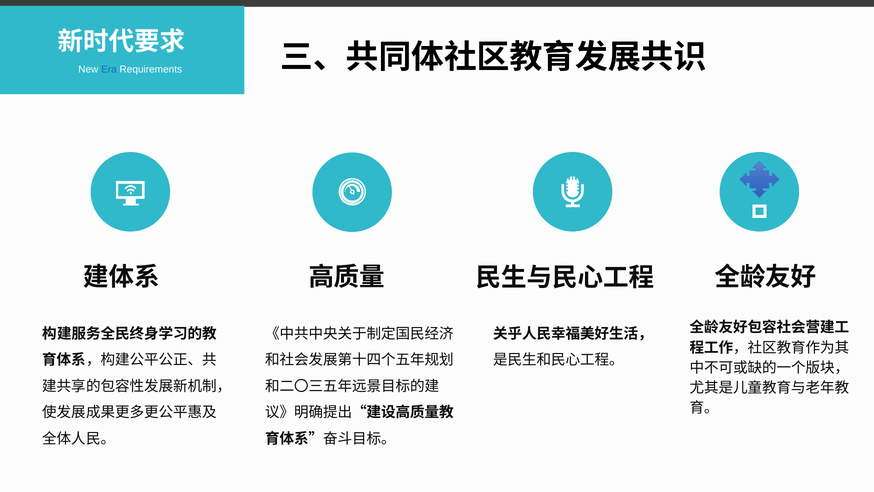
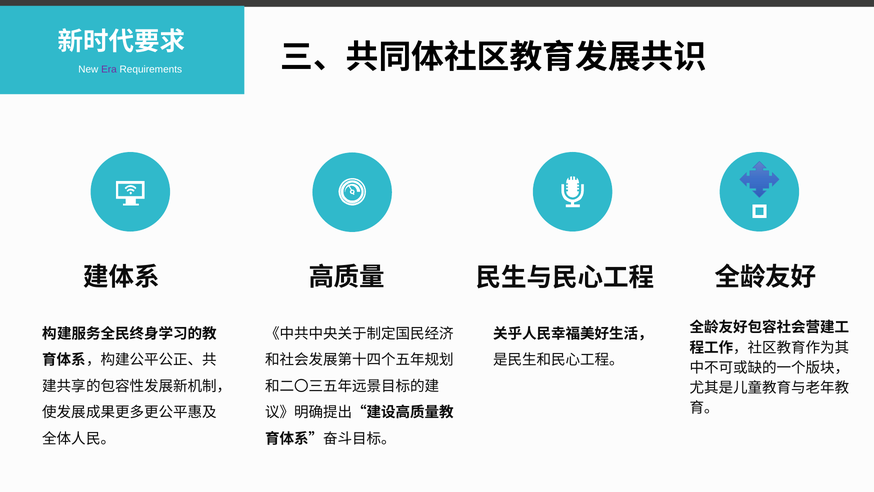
Era colour: blue -> purple (109, 69)
